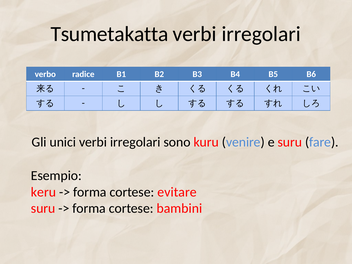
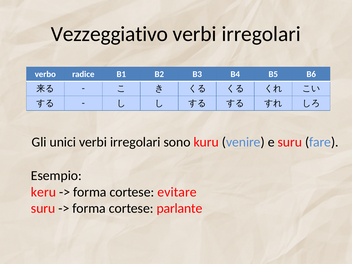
Tsumetakatta: Tsumetakatta -> Vezzeggiativo (109, 34)
bambini: bambini -> parlante (180, 208)
